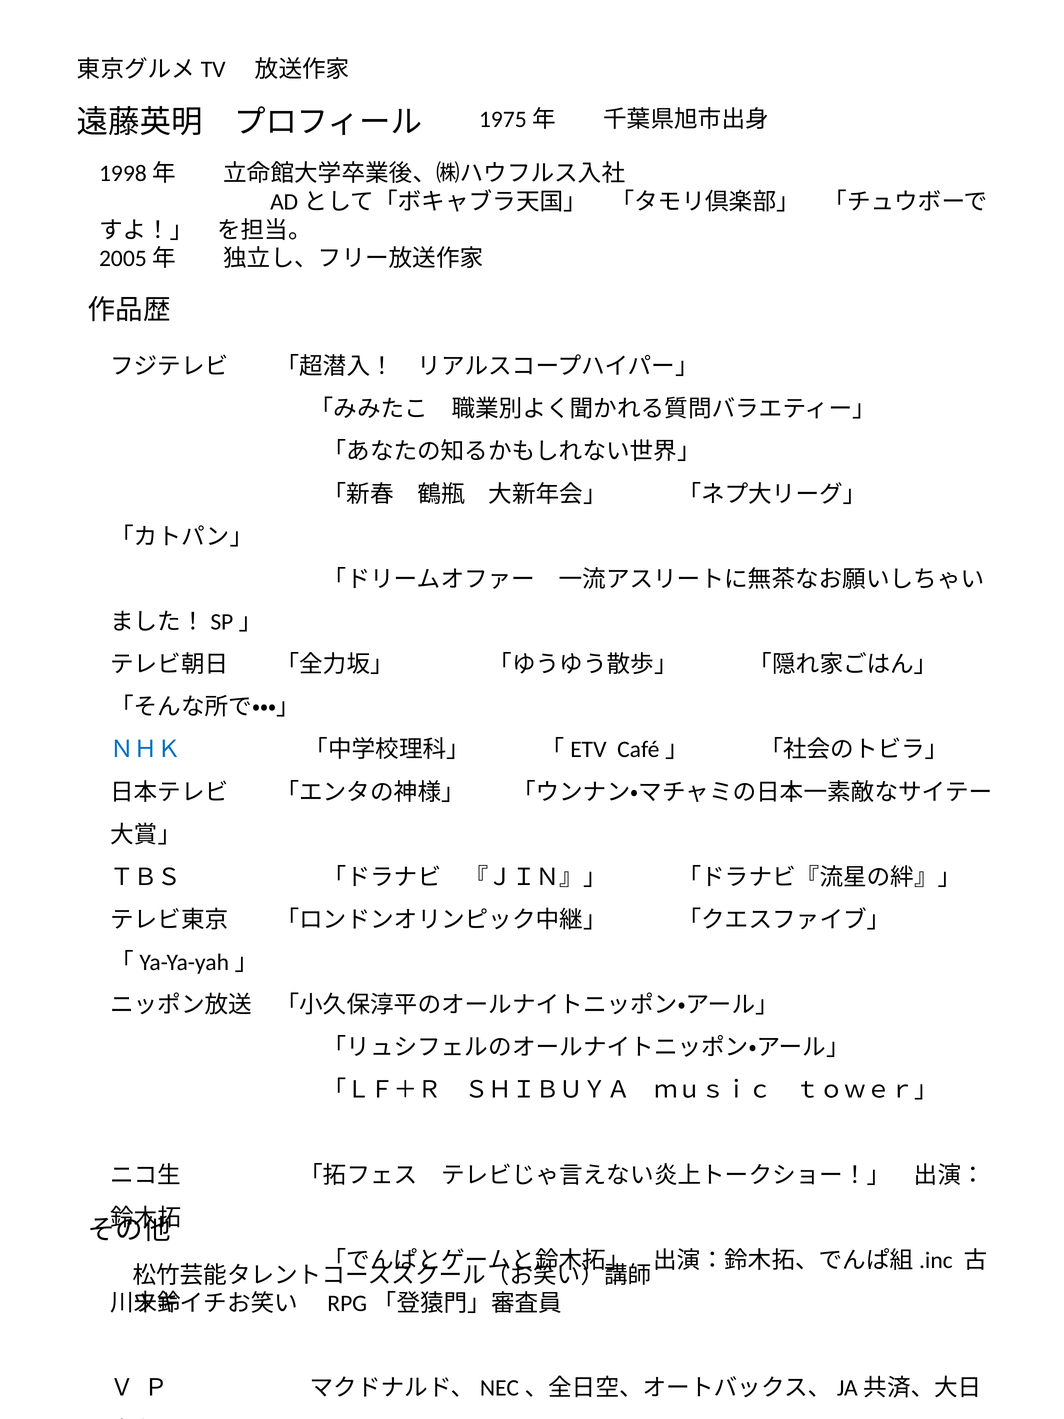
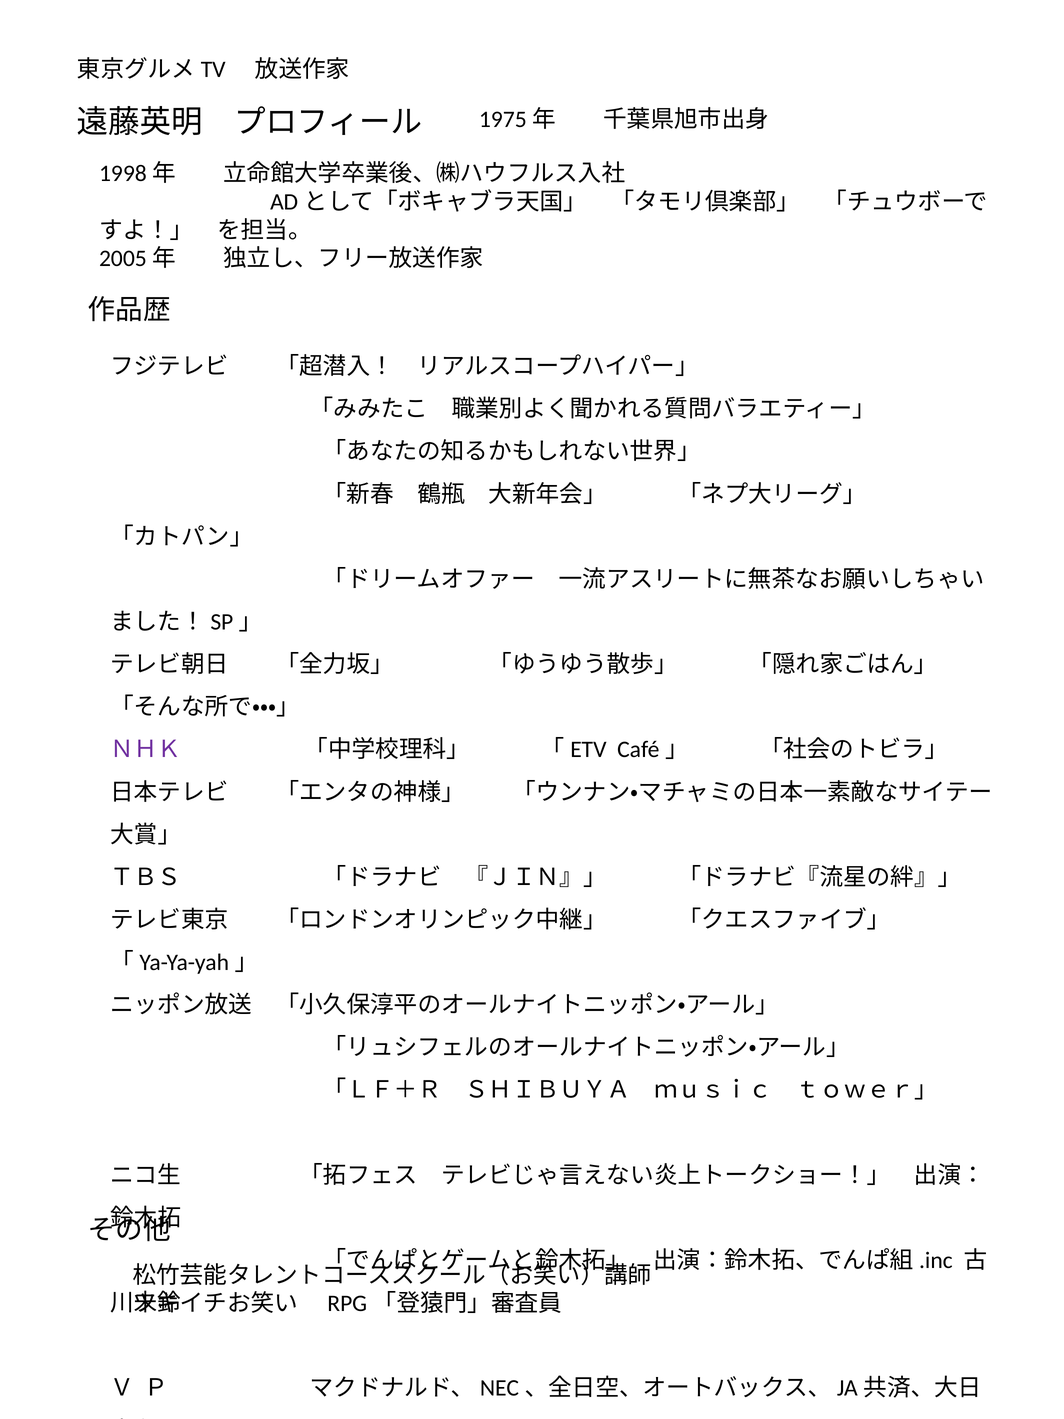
ＮＨＫ colour: blue -> purple (146, 749)
